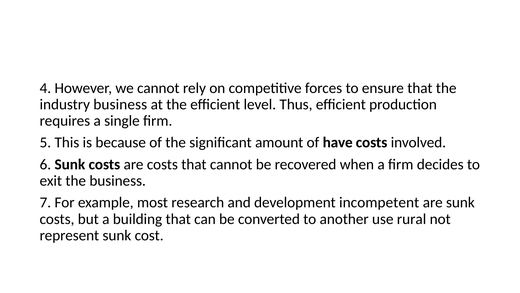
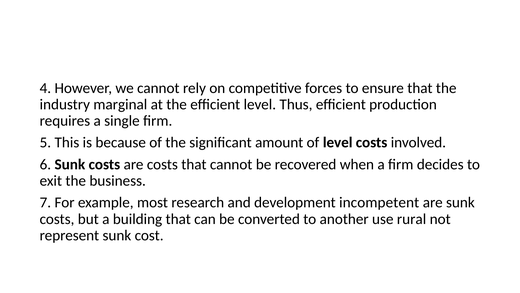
industry business: business -> marginal (120, 104)
of have: have -> level (338, 142)
